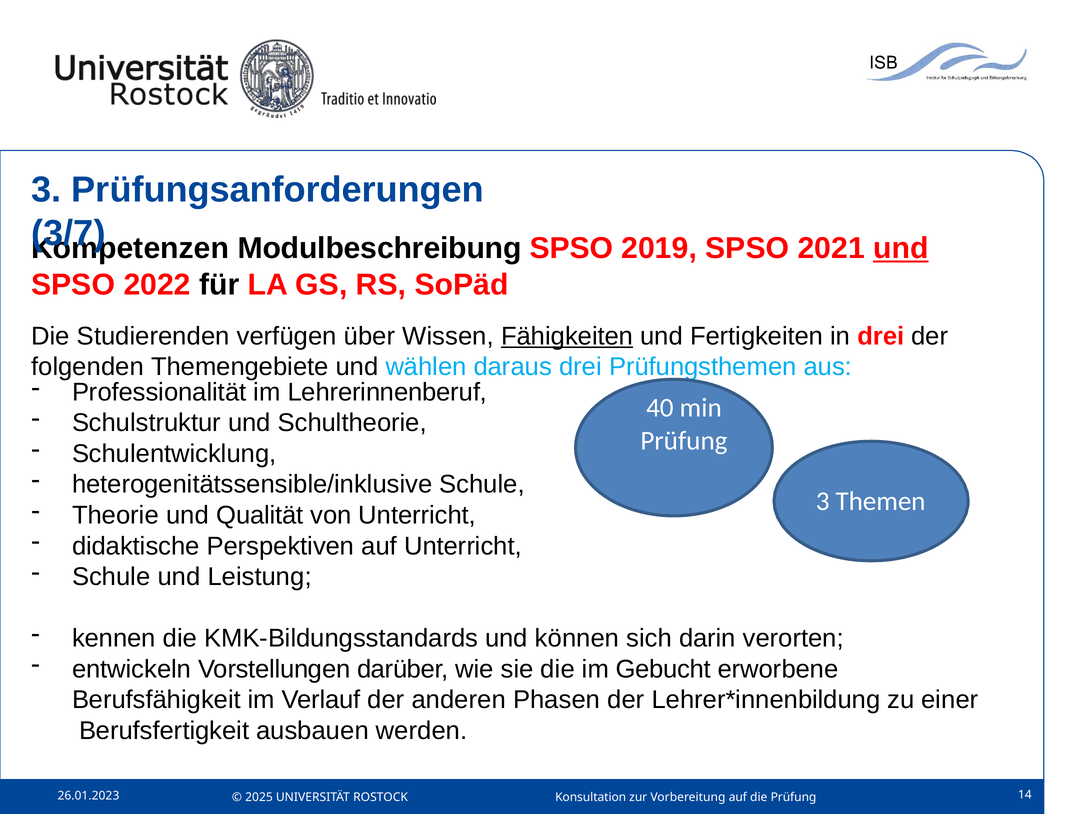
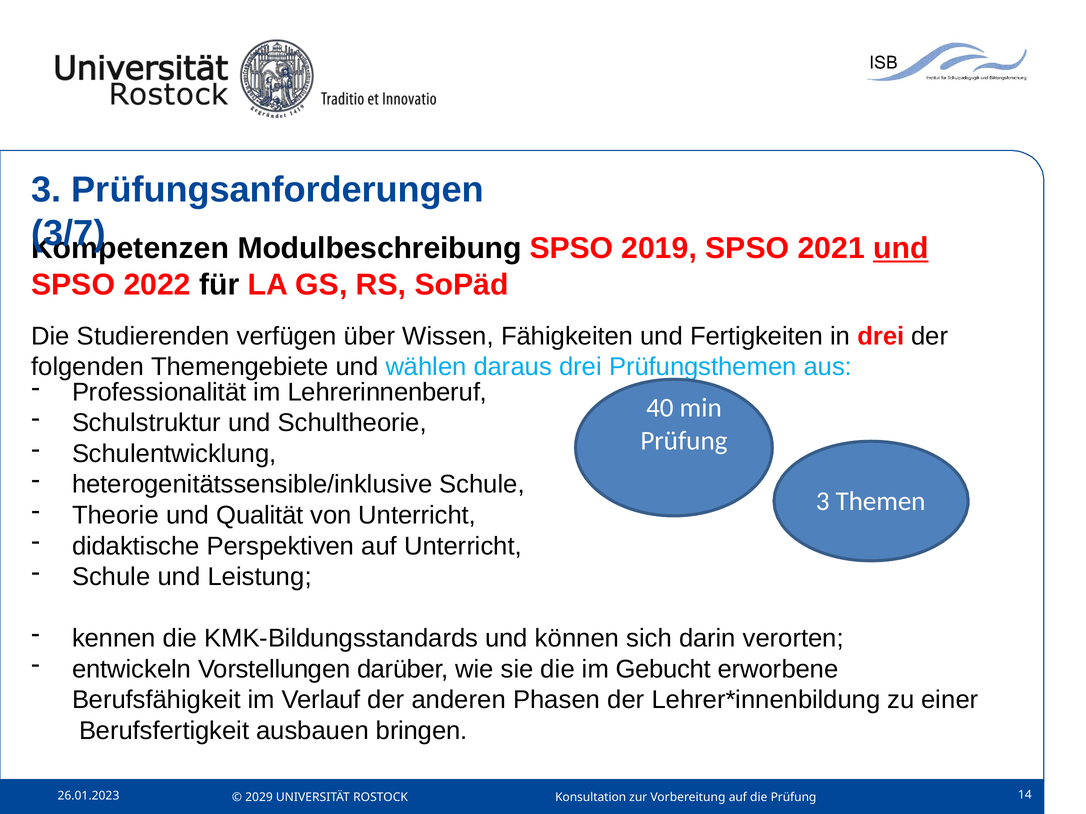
Fähigkeiten underline: present -> none (567, 336)
werden: werden -> bringen (422, 731)
2025: 2025 -> 2029 (259, 798)
